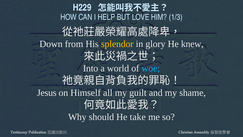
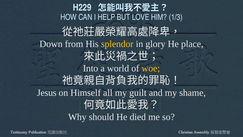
knew: knew -> place (192, 44)
woe colour: light blue -> yellow (151, 68)
take: take -> died (138, 117)
